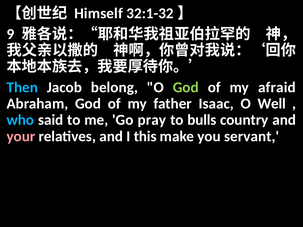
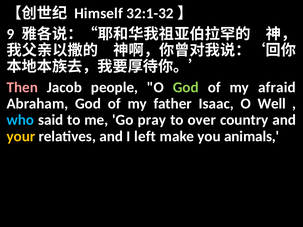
Then colour: light blue -> pink (22, 87)
belong: belong -> people (114, 87)
bulls: bulls -> over (202, 120)
your colour: pink -> yellow (21, 136)
this: this -> left (145, 136)
servant: servant -> animals (252, 136)
